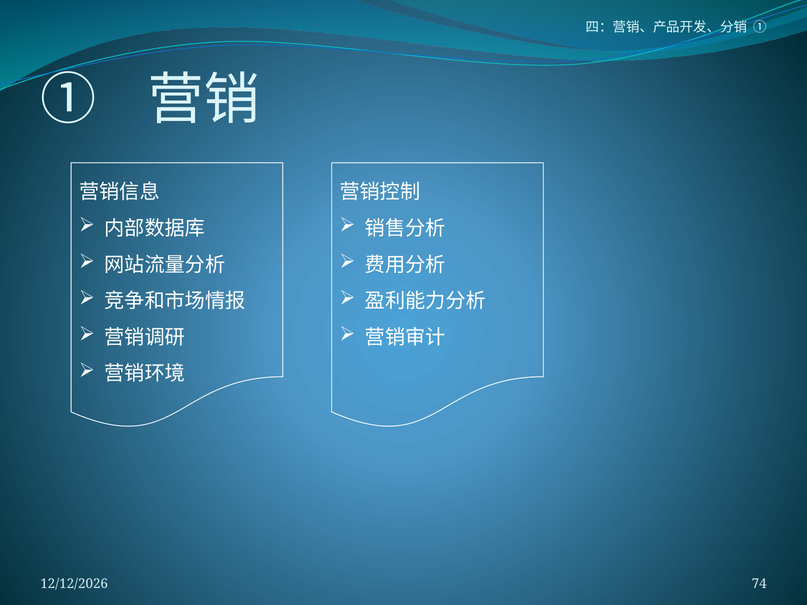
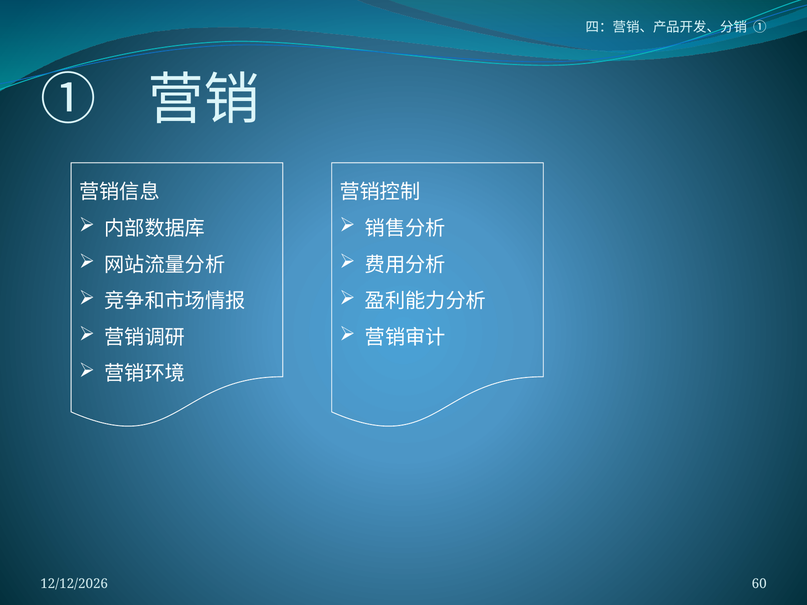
74: 74 -> 60 (759, 584)
